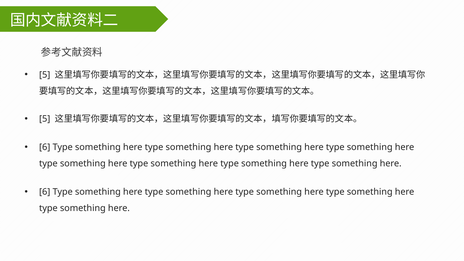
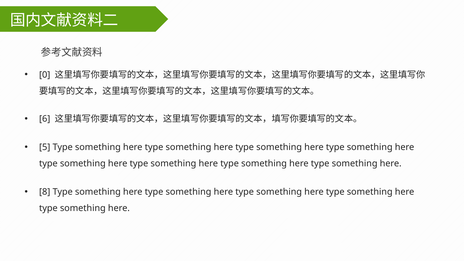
5: 5 -> 0 (45, 75)
5: 5 -> 6 (45, 119)
6: 6 -> 5 (45, 147)
6: 6 -> 8 (45, 192)
